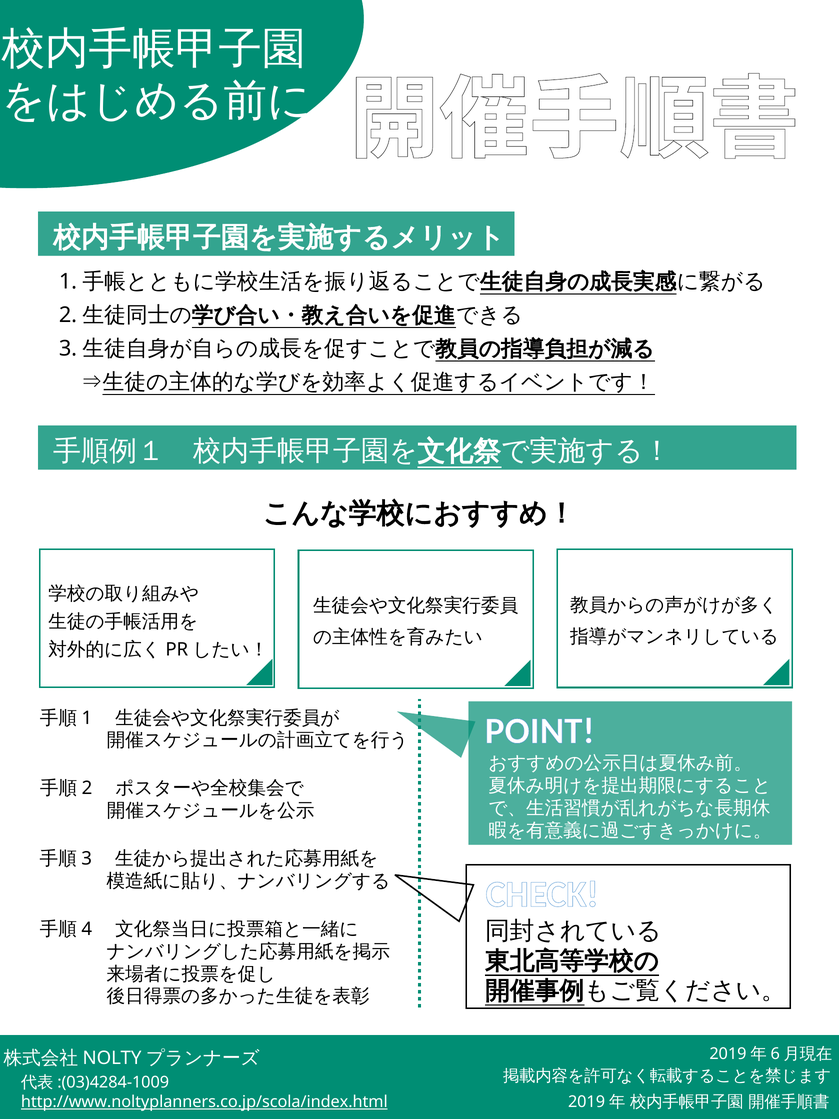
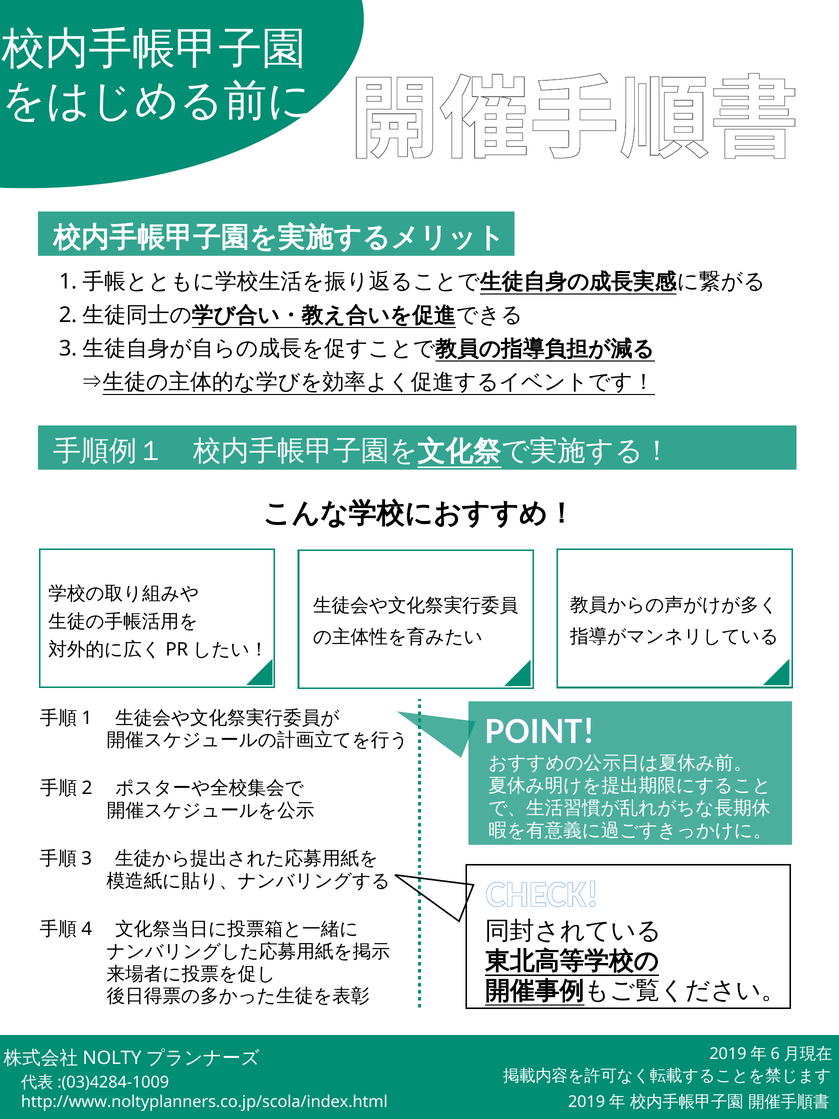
http://www.noltyplanners.co.jp/scola/index.html underline: present -> none (204, 1102)
